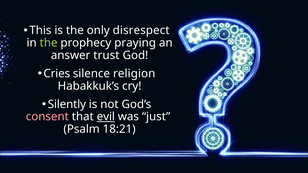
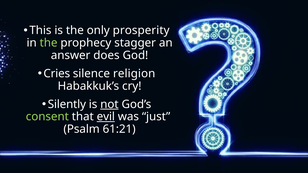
disrespect: disrespect -> prosperity (141, 30)
praying: praying -> stagger (135, 43)
trust: trust -> does (106, 55)
not underline: none -> present (109, 104)
consent colour: pink -> light green (47, 117)
18:21: 18:21 -> 61:21 (119, 129)
